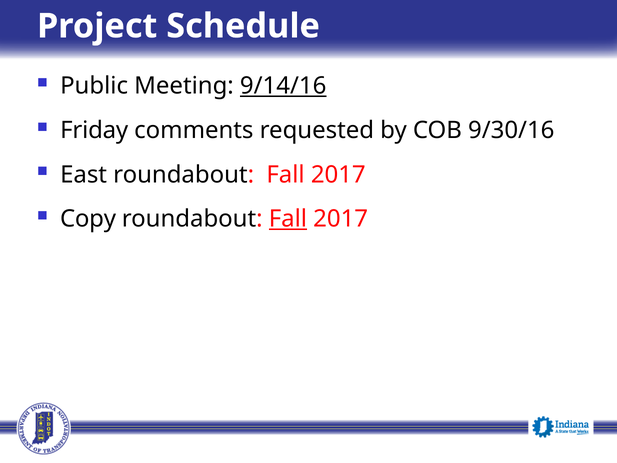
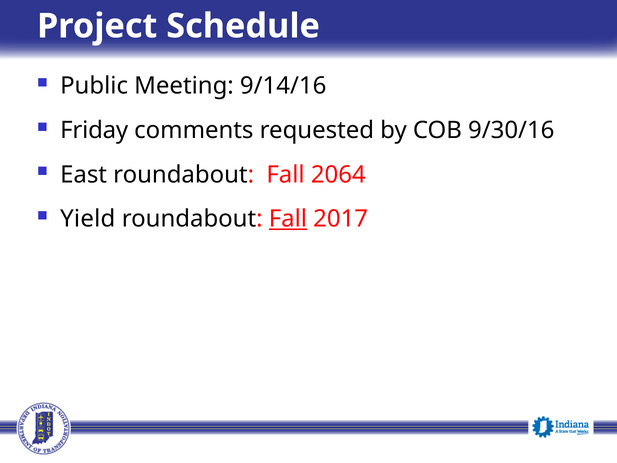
9/14/16 underline: present -> none (283, 86)
East roundabout Fall 2017: 2017 -> 2064 (338, 174)
Copy: Copy -> Yield (88, 219)
